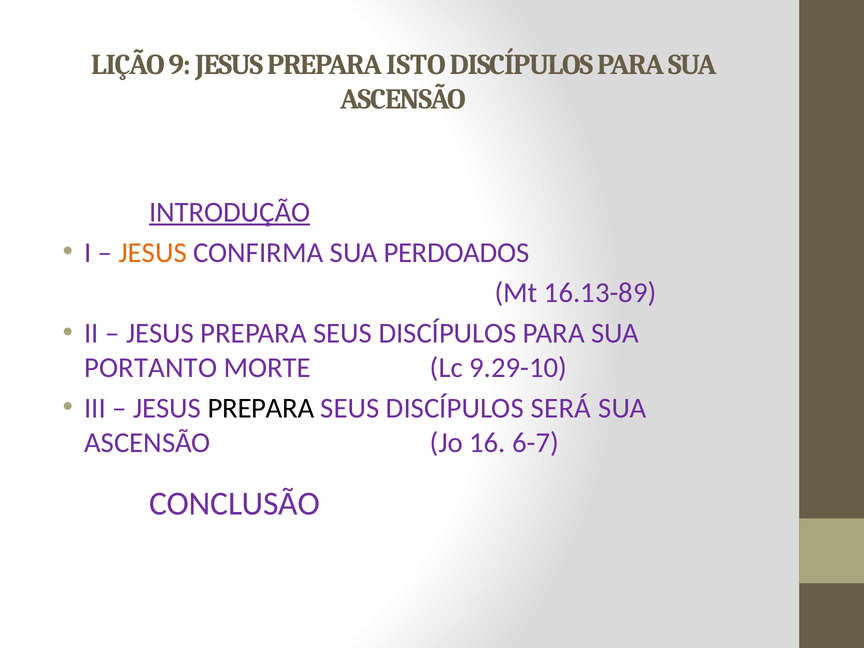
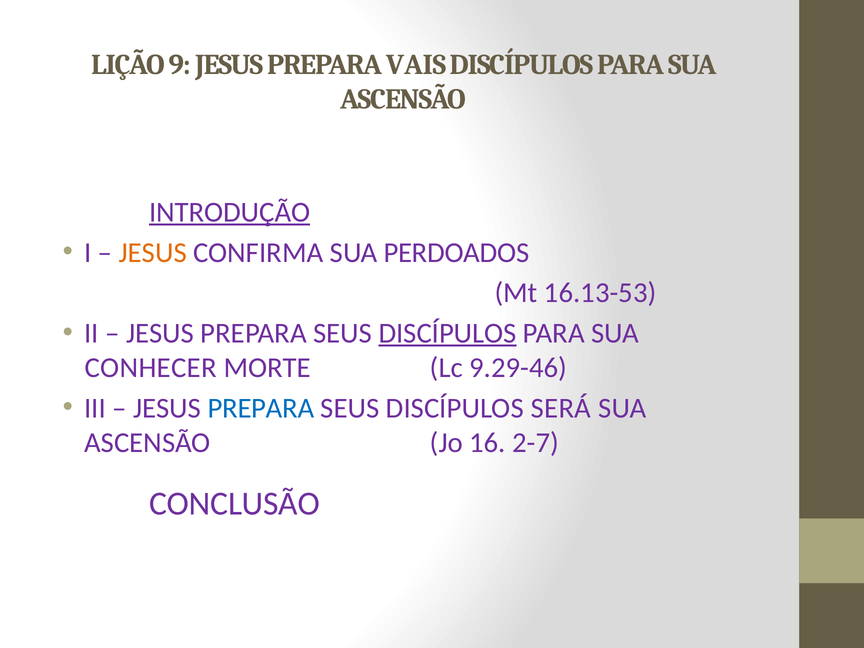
ISTO: ISTO -> VAIS (416, 65)
16.13-89: 16.13-89 -> 16.13-53 (600, 293)
DISCÍPULOS underline: none -> present (448, 333)
PORTANTO: PORTANTO -> CONHECER (151, 368)
9.29-10: 9.29-10 -> 9.29-46 (518, 368)
PREPARA colour: black -> blue (261, 408)
6-7: 6-7 -> 2-7 (536, 443)
